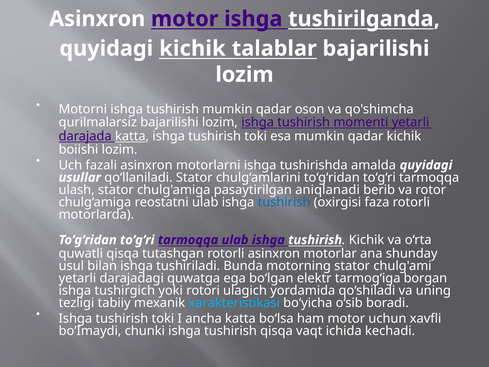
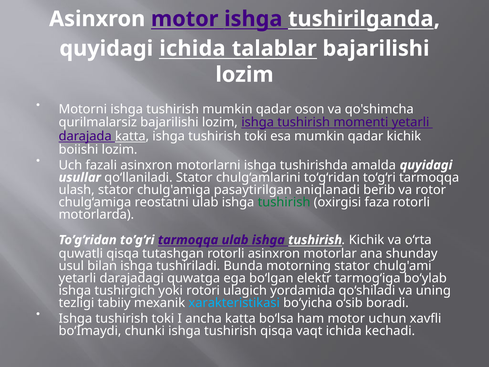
quyidagi kichik: kichik -> ichida (192, 49)
tushirish colour: blue -> green (284, 202)
borgan: borgan -> boʻylab (425, 278)
